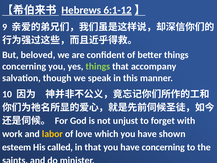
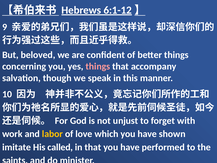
things colour: light green -> pink (98, 66)
esteem: esteem -> imitate (17, 147)
have concerning: concerning -> performed (163, 147)
